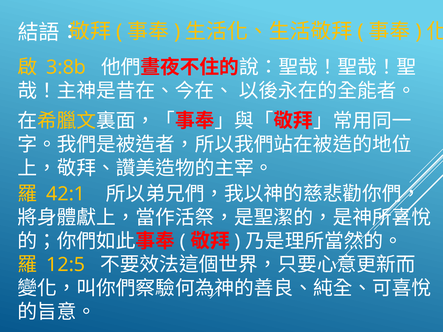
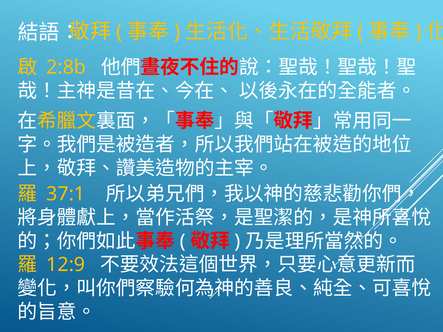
3:8b: 3:8b -> 2:8b (66, 67)
42:1: 42:1 -> 37:1 (66, 194)
12:5: 12:5 -> 12:9 (66, 265)
